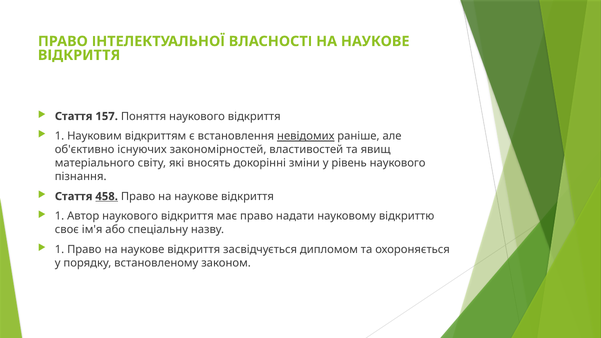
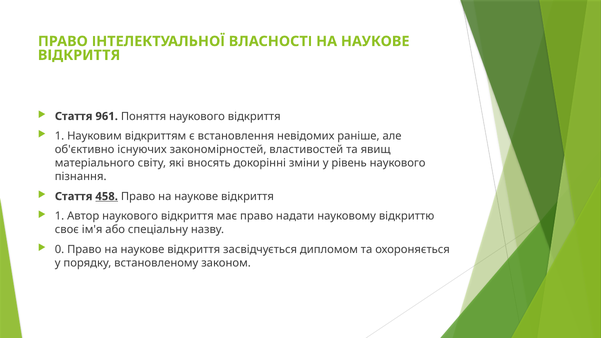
157: 157 -> 961 (107, 116)
невідомих underline: present -> none (306, 136)
1: 1 -> 0 (60, 250)
